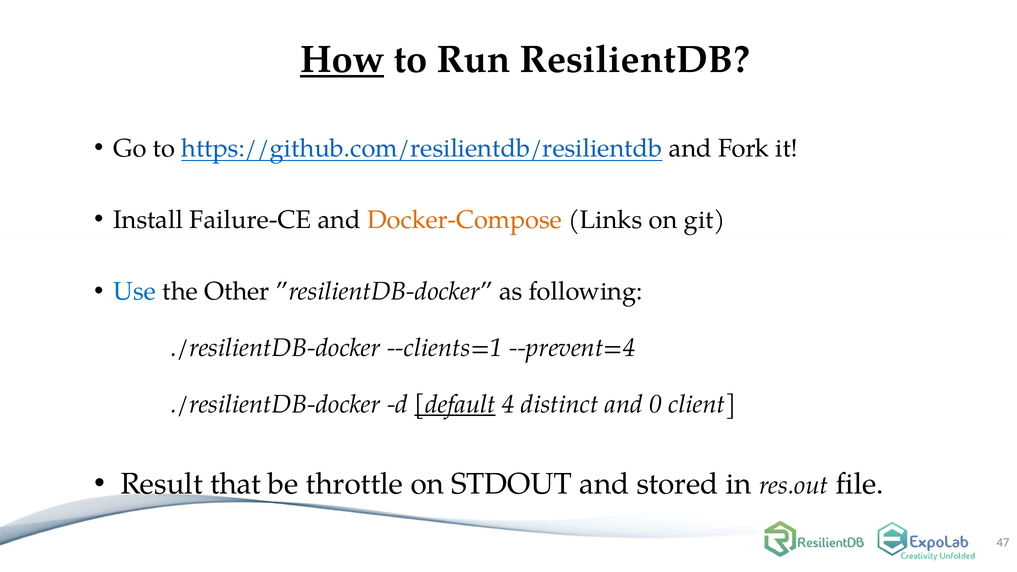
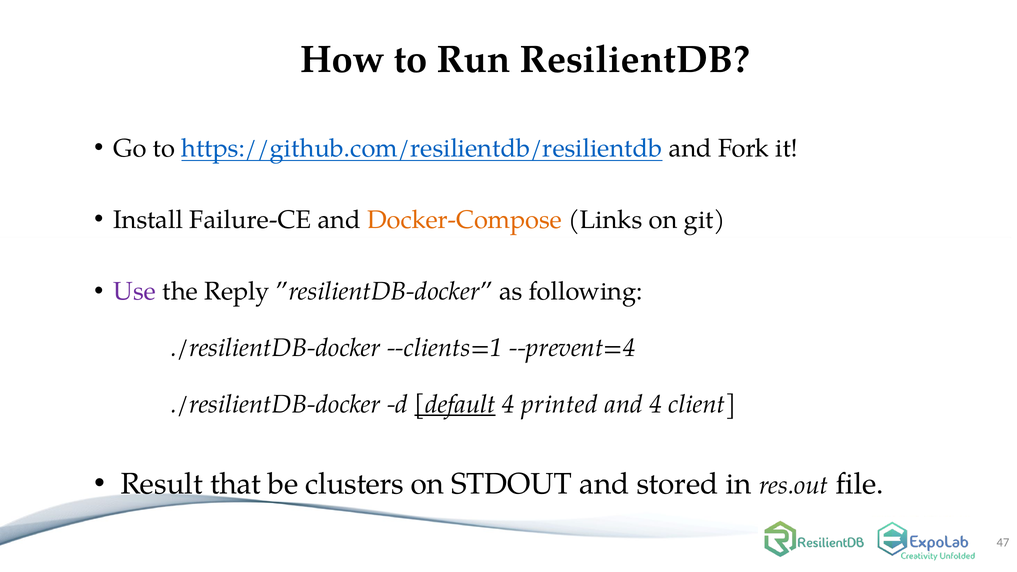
How underline: present -> none (342, 60)
Use colour: blue -> purple (135, 292)
Other: Other -> Reply (237, 292)
distinct: distinct -> printed (560, 404)
and 0: 0 -> 4 (656, 404)
throttle: throttle -> clusters (355, 484)
